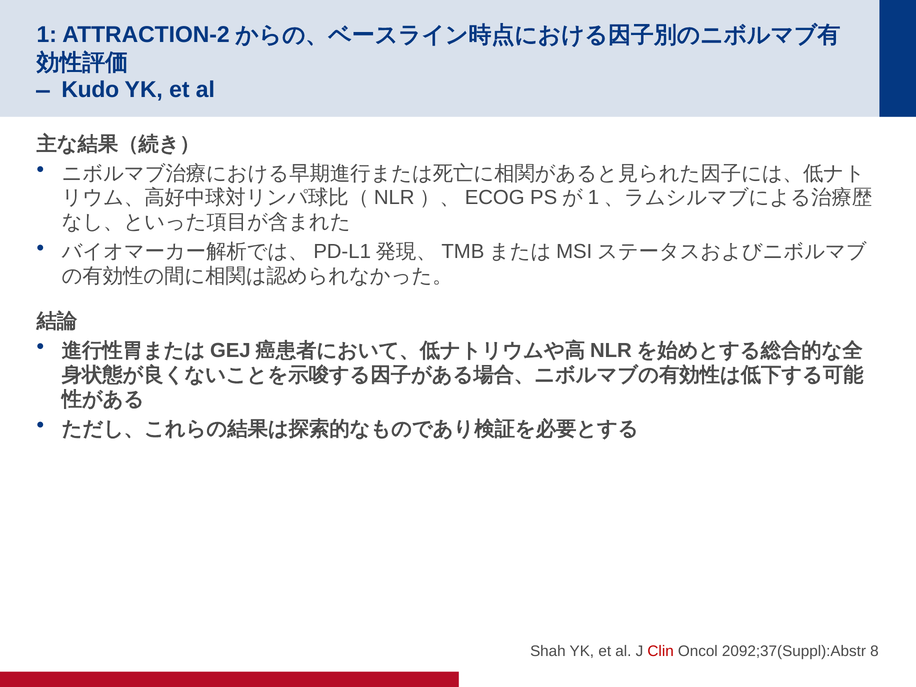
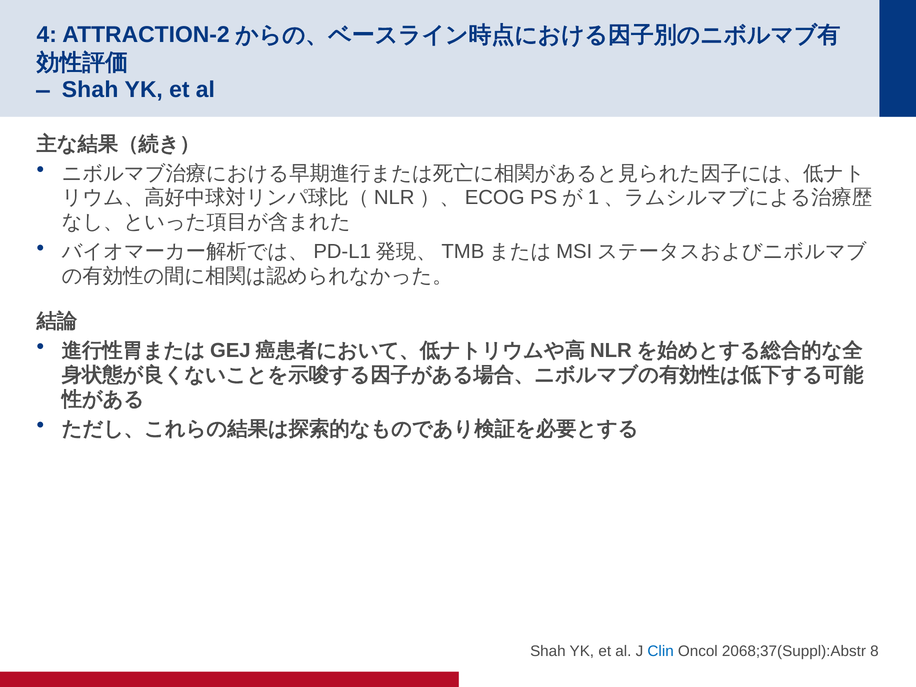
1: 1 -> 4 (47, 35)
Kudo: Kudo -> Shah (90, 90)
Clin colour: red -> blue (661, 651)
2092;37(Suppl):Abstr: 2092;37(Suppl):Abstr -> 2068;37(Suppl):Abstr (794, 651)
